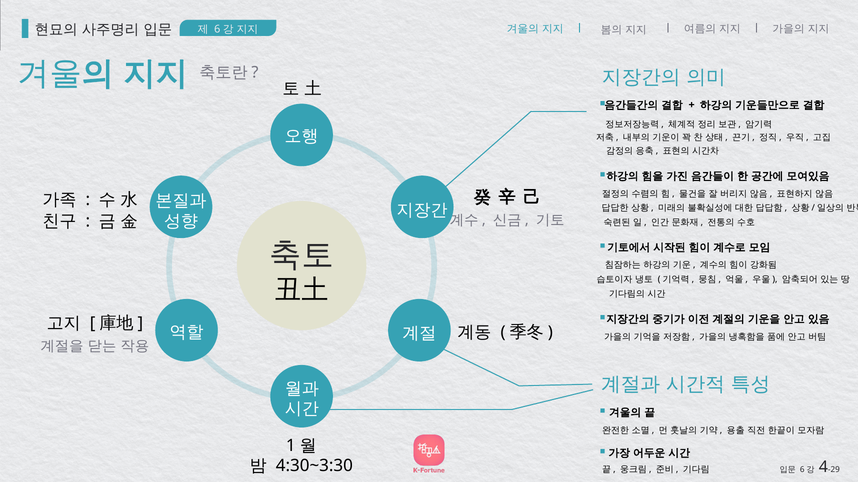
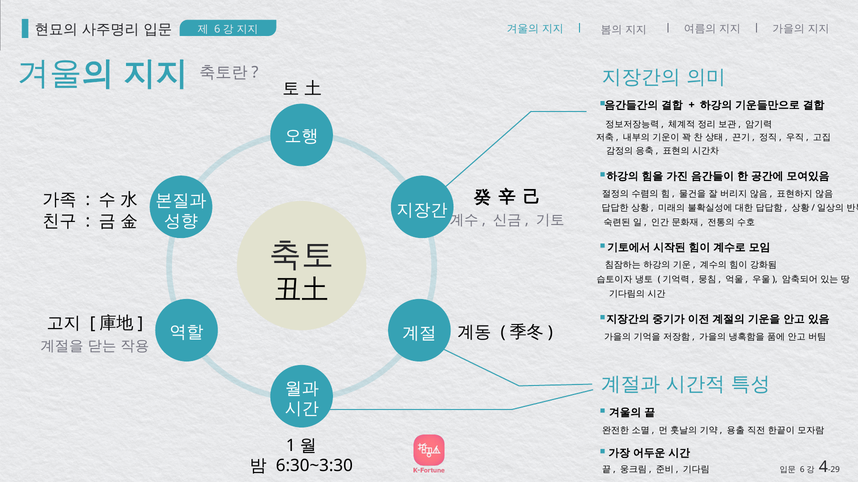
4:30~3:30: 4:30~3:30 -> 6:30~3:30 (314, 466)
